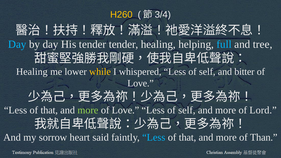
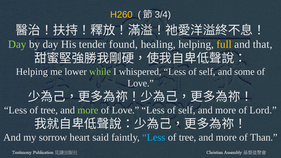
Day colour: light blue -> light green (17, 44)
tender tender: tender -> found (123, 44)
full colour: light blue -> yellow (224, 44)
tree: tree -> that (263, 44)
Healing: Healing -> Helping (32, 72)
while colour: yellow -> light green (100, 72)
bitter: bitter -> some (244, 72)
that: that -> tree (49, 110)
that: that -> tree (188, 137)
